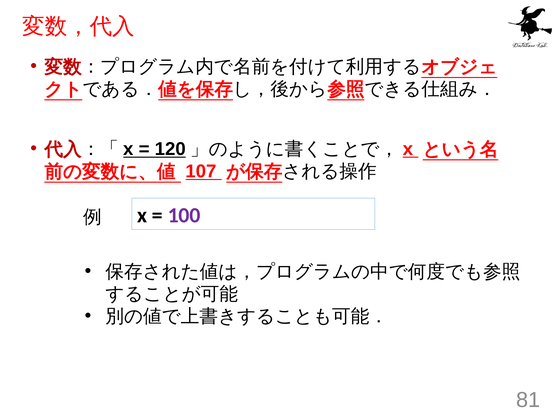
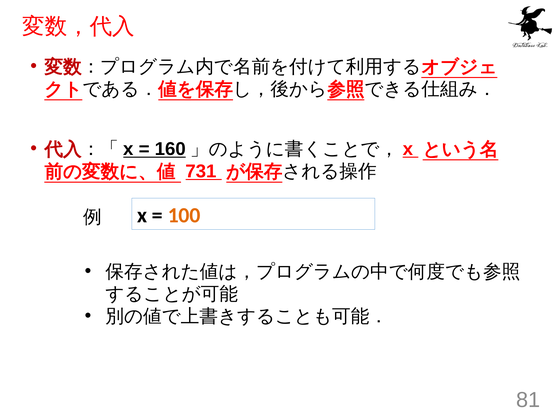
120: 120 -> 160 (170, 149)
107: 107 -> 731 (201, 172)
100 colour: purple -> orange (184, 216)
